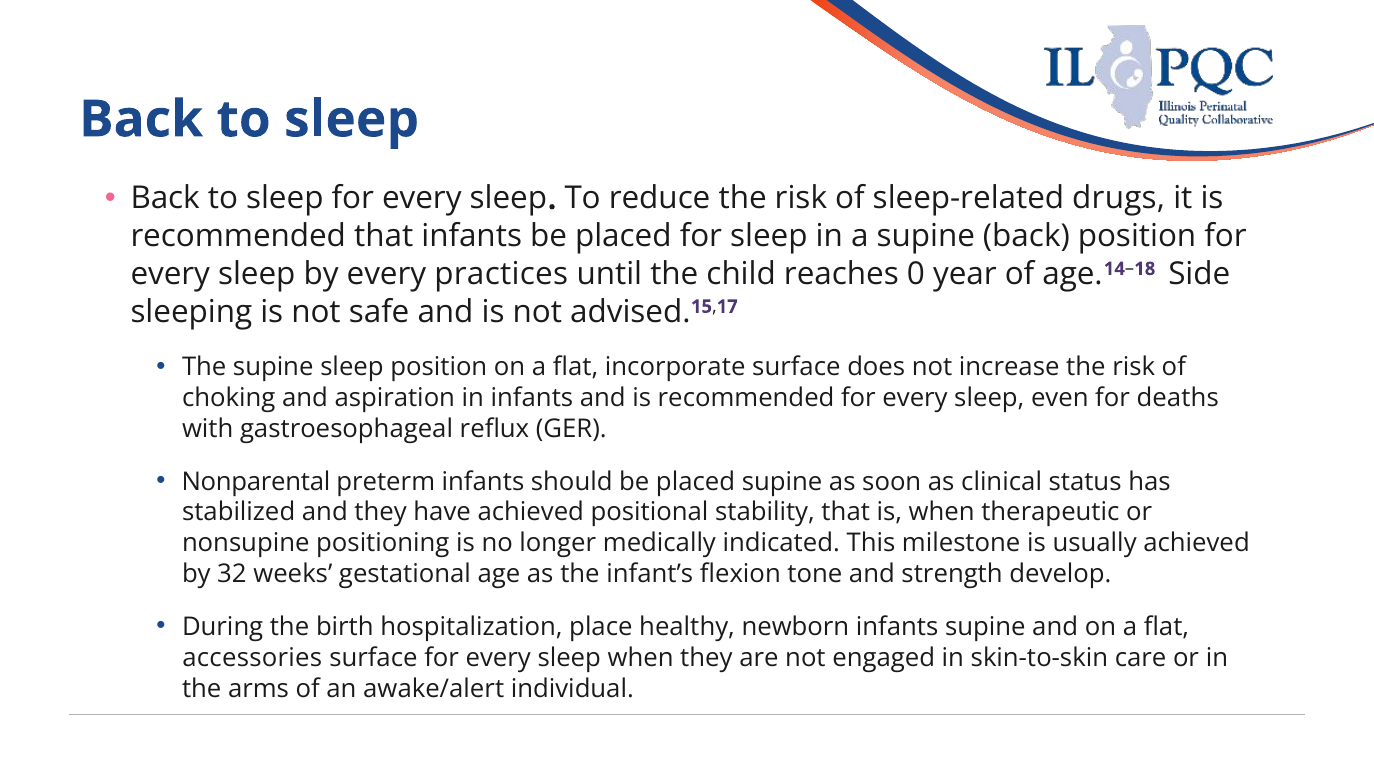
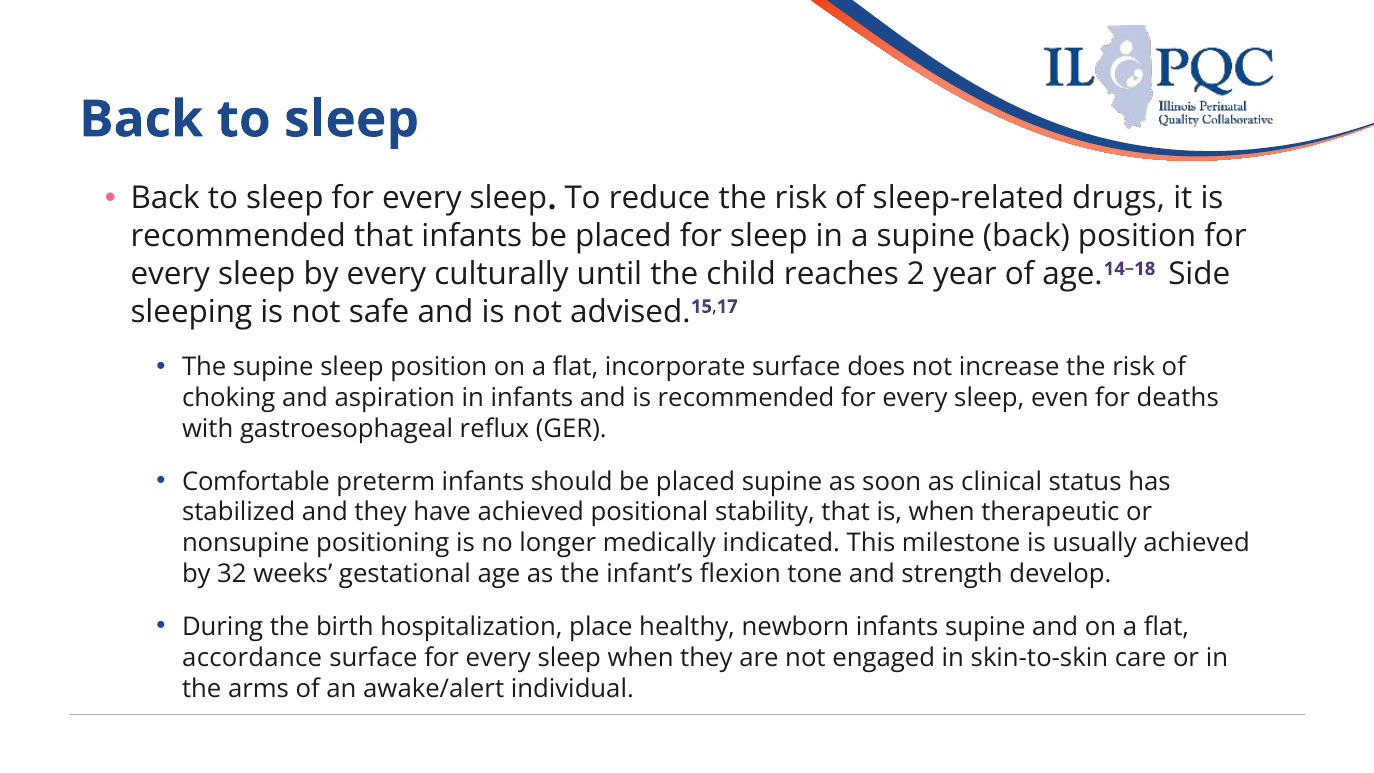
practices: practices -> culturally (501, 274)
0: 0 -> 2 (916, 274)
Nonparental: Nonparental -> Comfortable (256, 481)
accessories: accessories -> accordance (252, 658)
